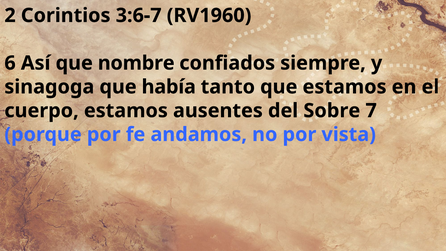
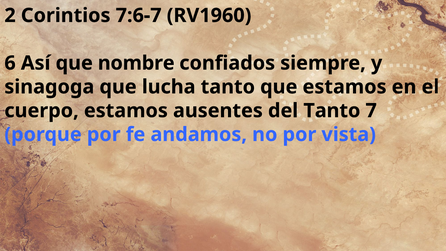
3:6-7: 3:6-7 -> 7:6-7 (139, 15)
había: había -> lucha (169, 87)
del Sobre: Sobre -> Tanto (332, 111)
